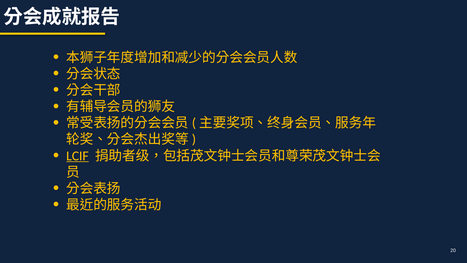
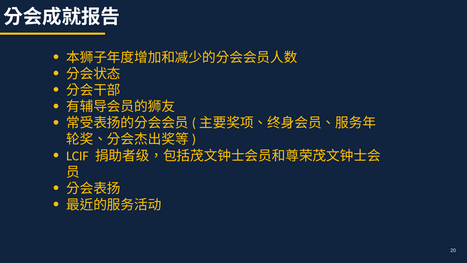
LCIF underline: present -> none (77, 156)
